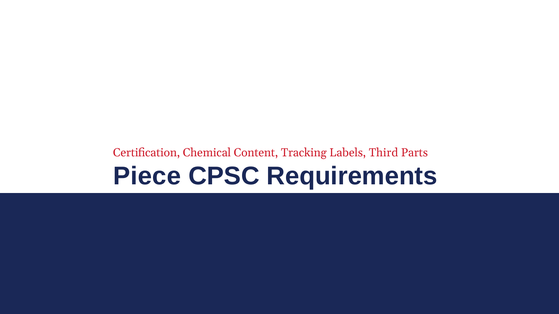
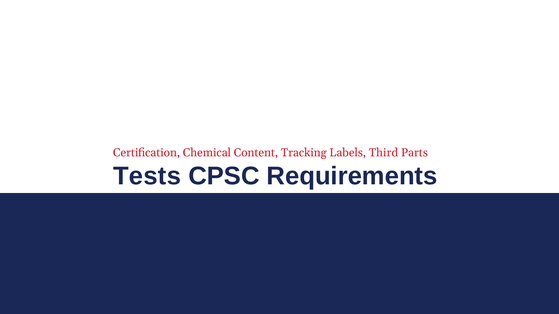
Piece: Piece -> Tests (147, 176)
